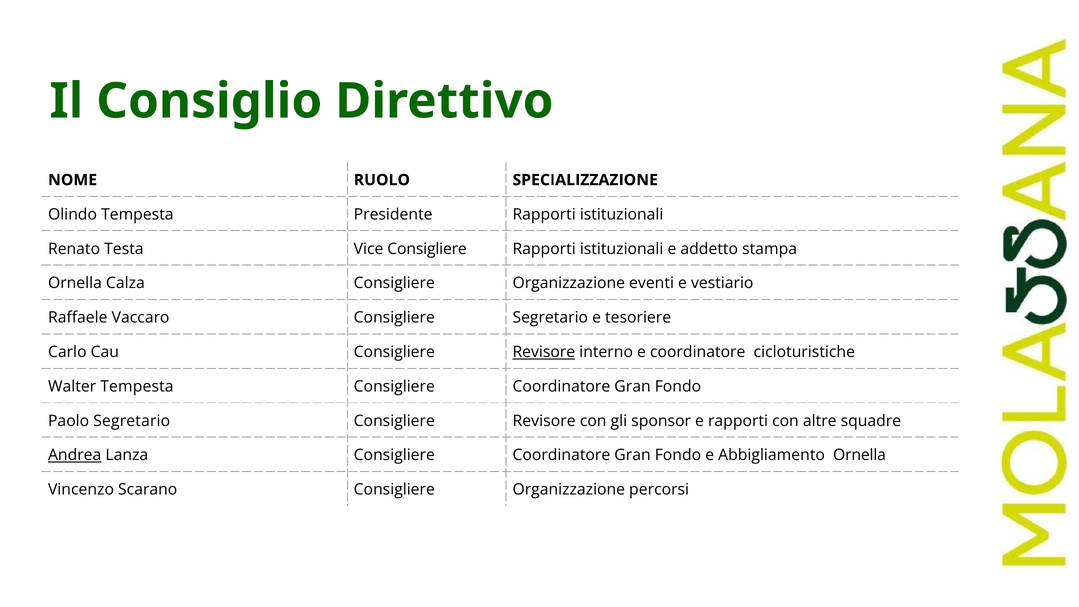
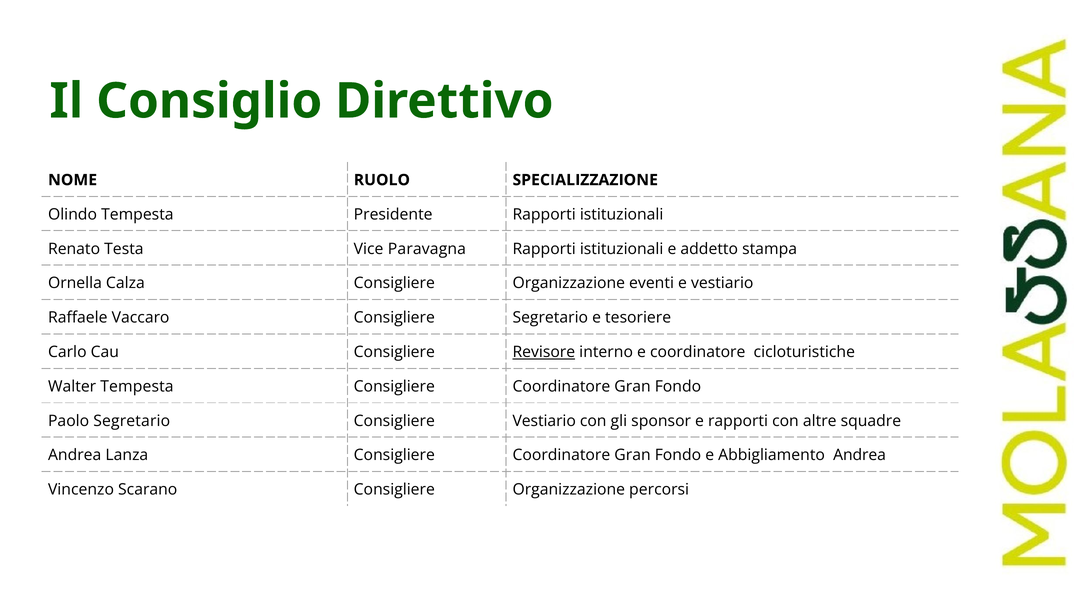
Vice Consigliere: Consigliere -> Paravagna (427, 249)
Revisore: Revisore -> Vestiario (544, 421)
Andrea underline: present -> none (75, 455)
Abbigliamento Ornella: Ornella -> Andrea (860, 455)
